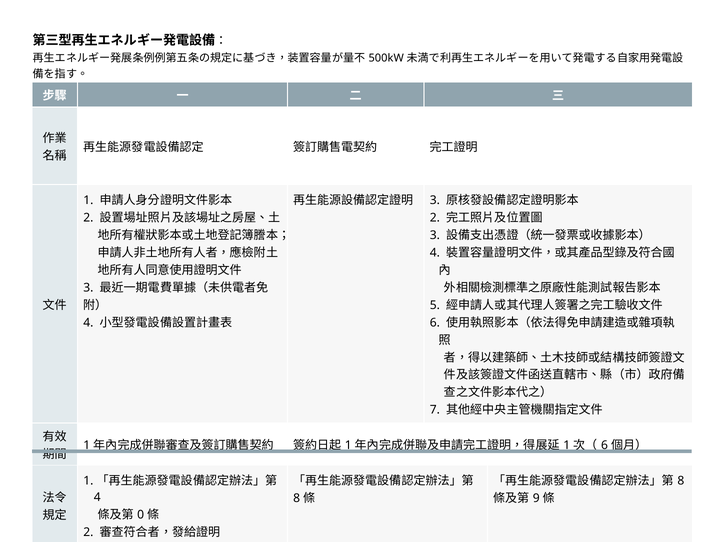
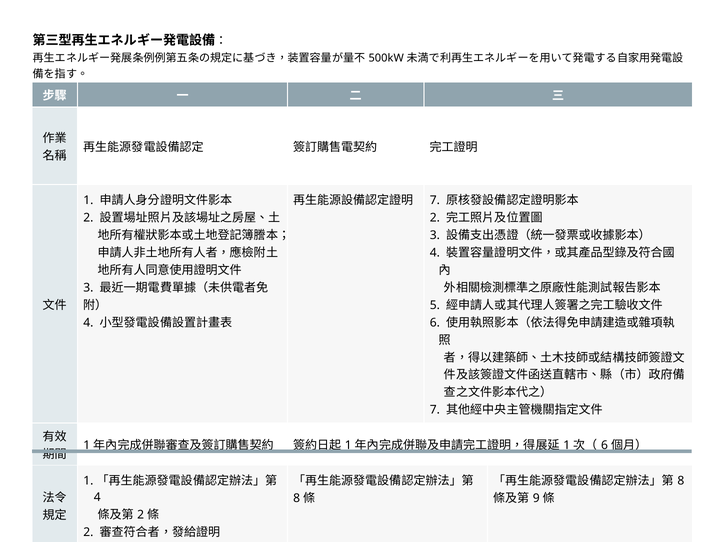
3: 3 -> 7 (435, 200)
0: 0 -> 2 (141, 515)
